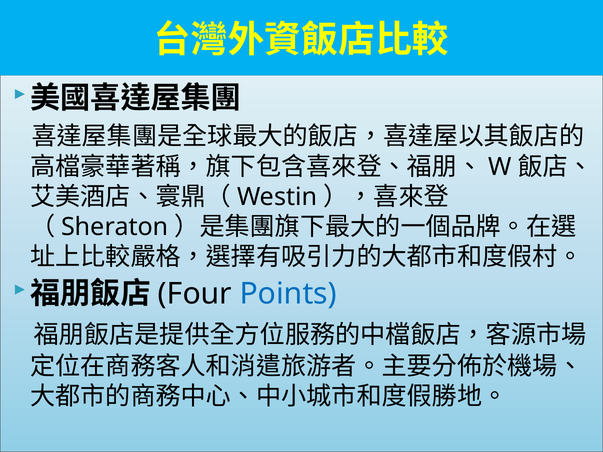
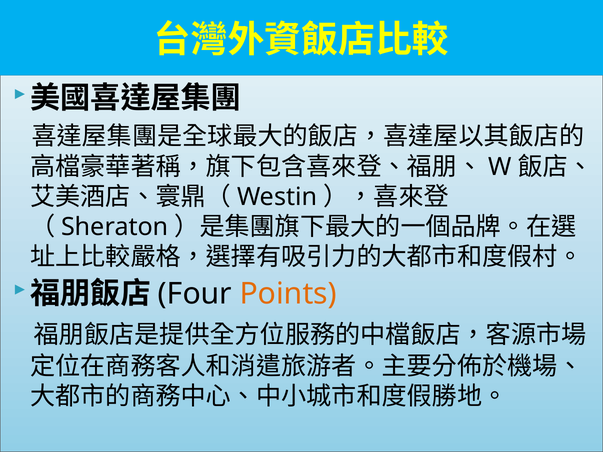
Points colour: blue -> orange (288, 294)
